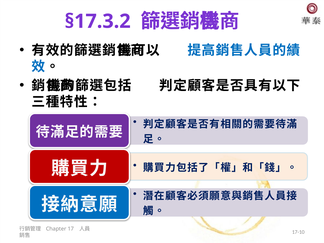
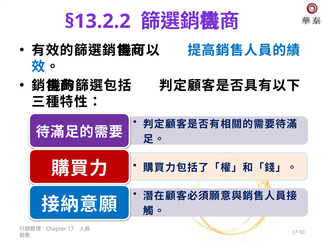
§17.3.2: §17.3.2 -> §13.2.2 (98, 21)
